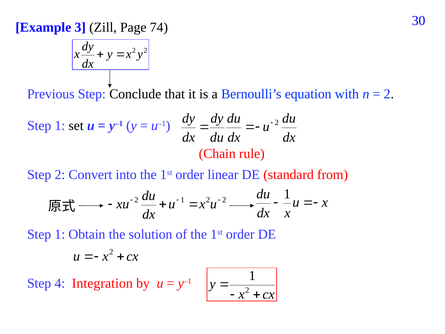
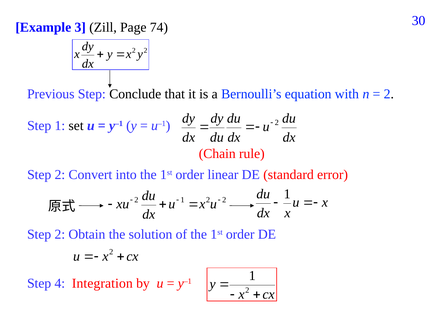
from: from -> error (333, 175)
1: 1 -> 2 (60, 234)
